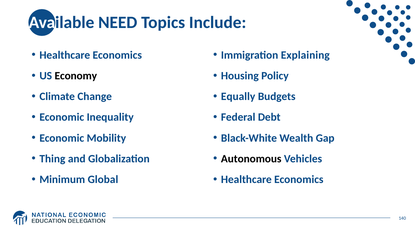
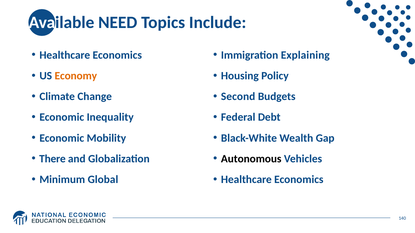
Economy colour: black -> orange (76, 76)
Equally: Equally -> Second (238, 97)
Thing: Thing -> There (52, 159)
